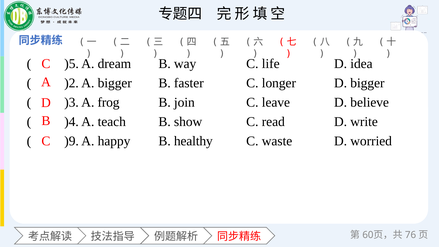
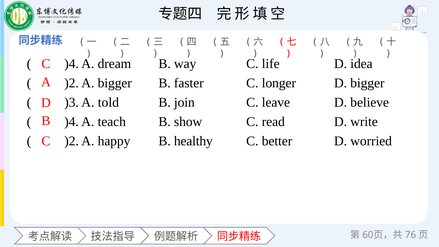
)5: )5 -> )4 (72, 64)
frog: frog -> told (108, 102)
)9: )9 -> )2 (72, 141)
waste: waste -> better (277, 141)
